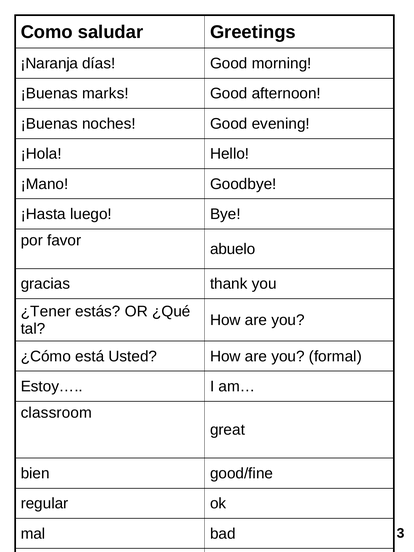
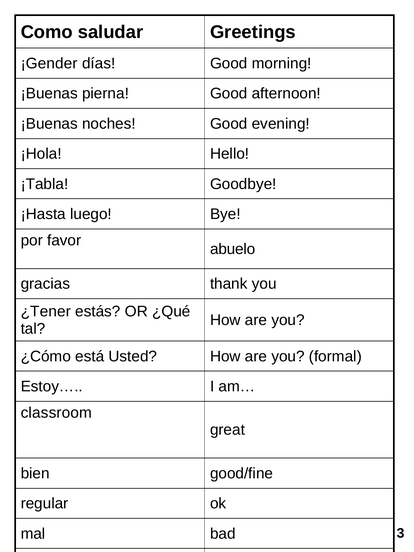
¡Naranja: ¡Naranja -> ¡Gender (49, 63)
marks: marks -> pierna (105, 94)
¡Mano: ¡Mano -> ¡Tabla (45, 184)
